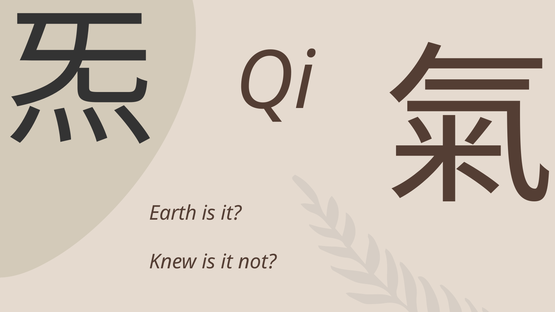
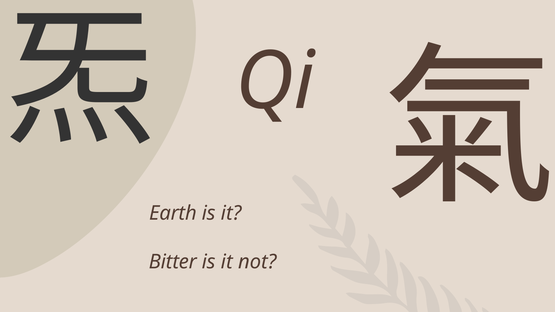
Knew: Knew -> Bitter (173, 262)
